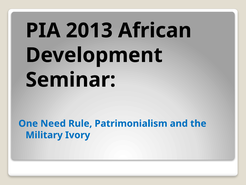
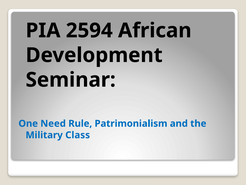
2013: 2013 -> 2594 (89, 30)
Ivory: Ivory -> Class (78, 135)
